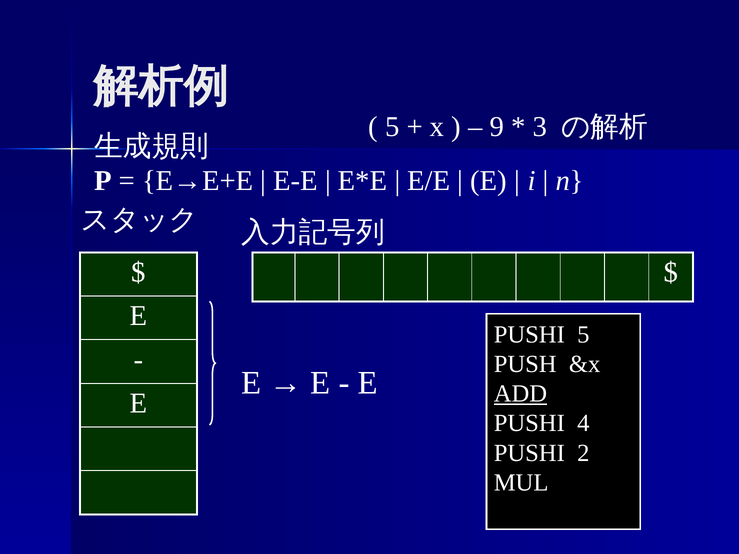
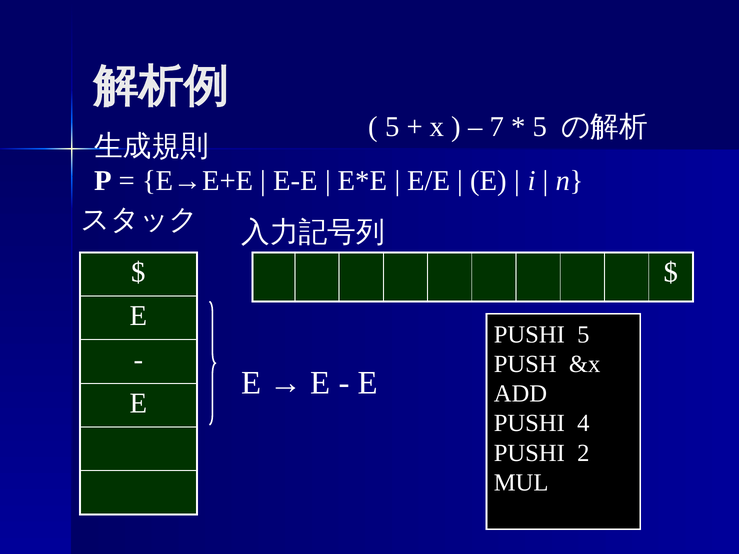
9: 9 -> 7 (497, 127)
3: 3 -> 5 (540, 127)
ADD underline: present -> none (520, 394)
